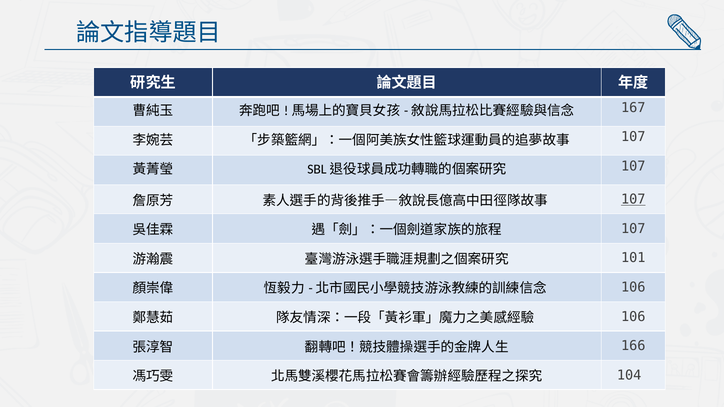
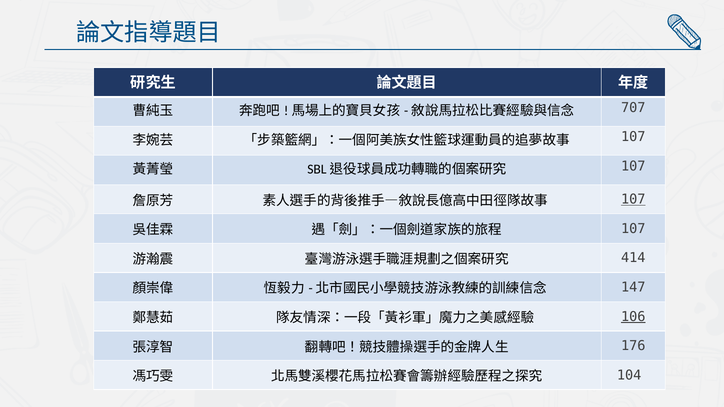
167: 167 -> 707 (633, 108)
101: 101 -> 414 (633, 258)
106: 106 -> 147 (633, 287)
106 underline: none -> present (633, 317)
166: 166 -> 176 (633, 346)
